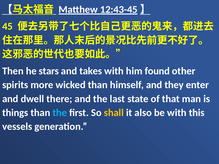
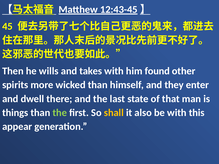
stars: stars -> wills (49, 71)
the colour: light blue -> light green (60, 113)
vessels: vessels -> appear (17, 127)
